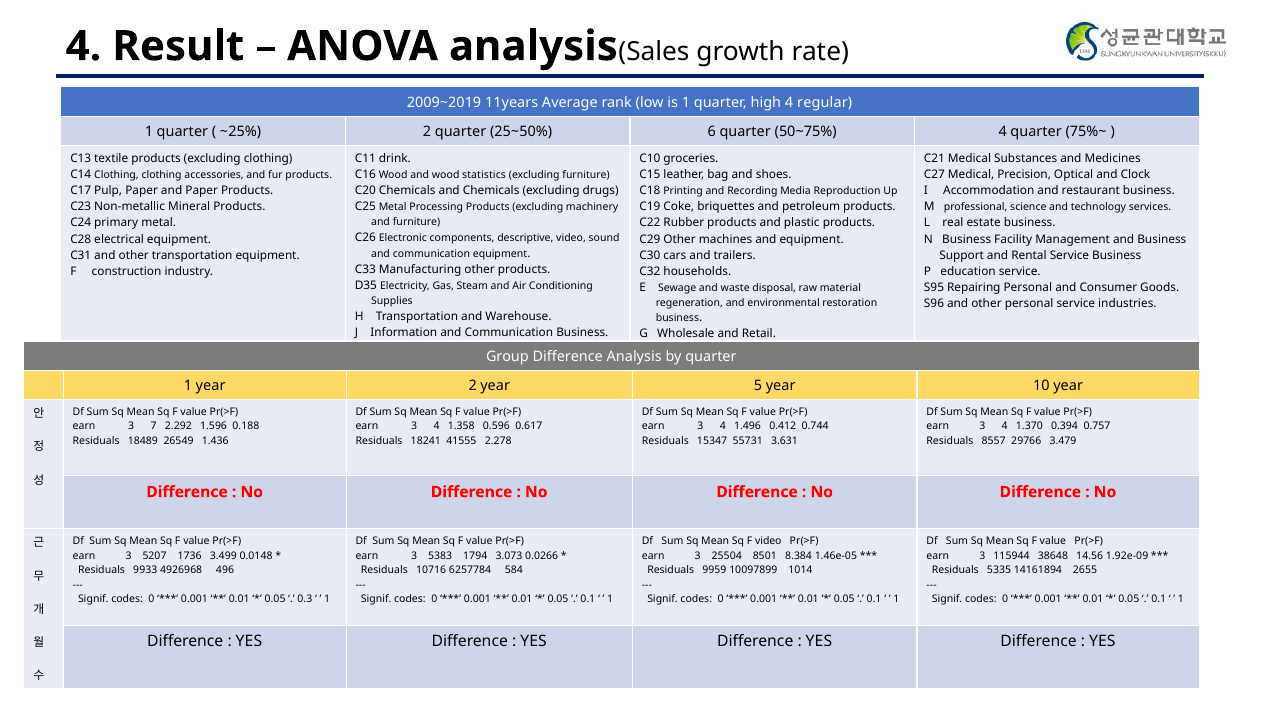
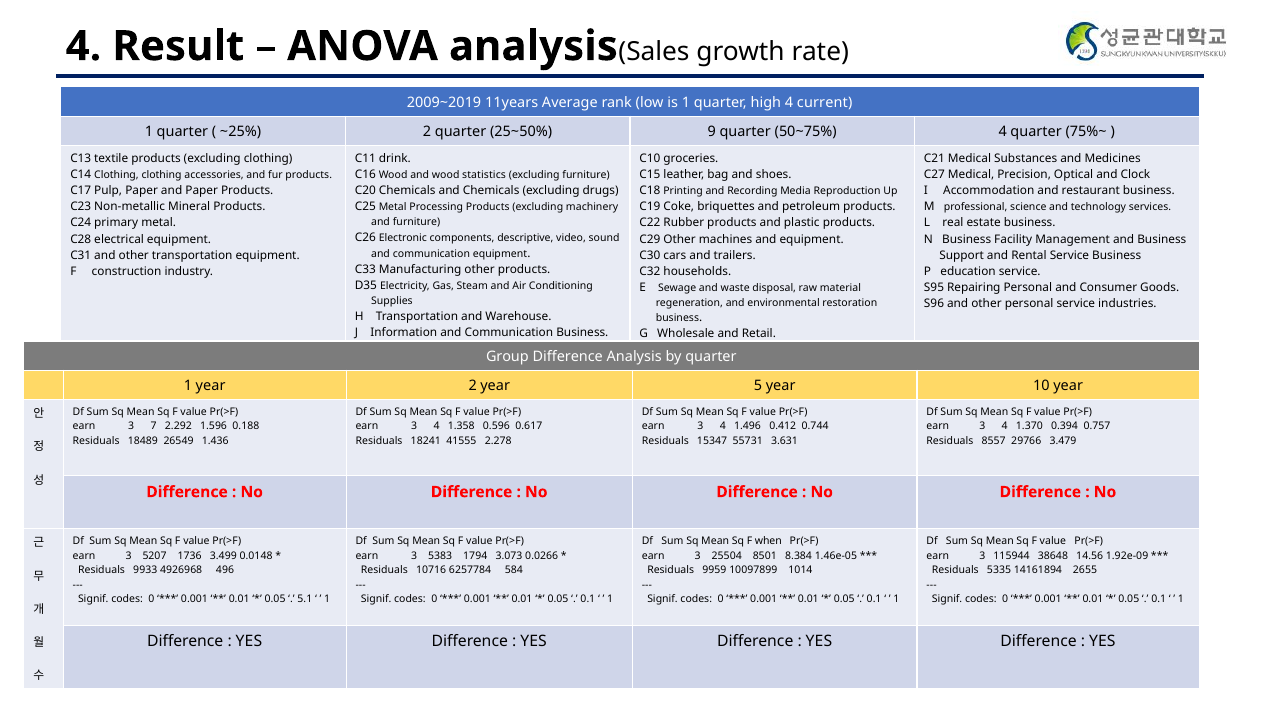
regular: regular -> current (825, 102)
6: 6 -> 9 (712, 132)
F video: video -> when (768, 541)
0.3: 0.3 -> 5.1 (305, 599)
